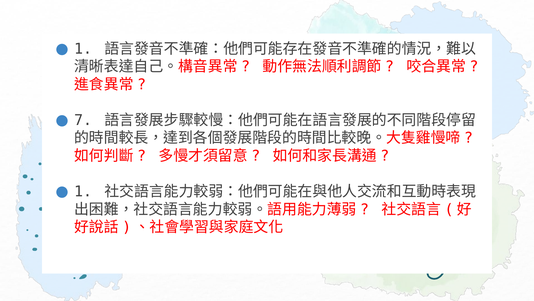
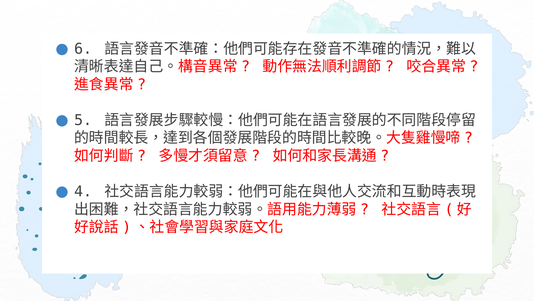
1: 1 -> 6 (83, 49)
7: 7 -> 5 (83, 120)
1: 1 -> 4 (83, 191)
